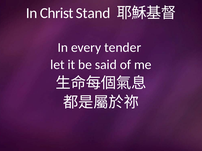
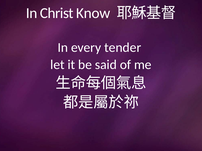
Stand: Stand -> Know (93, 13)
